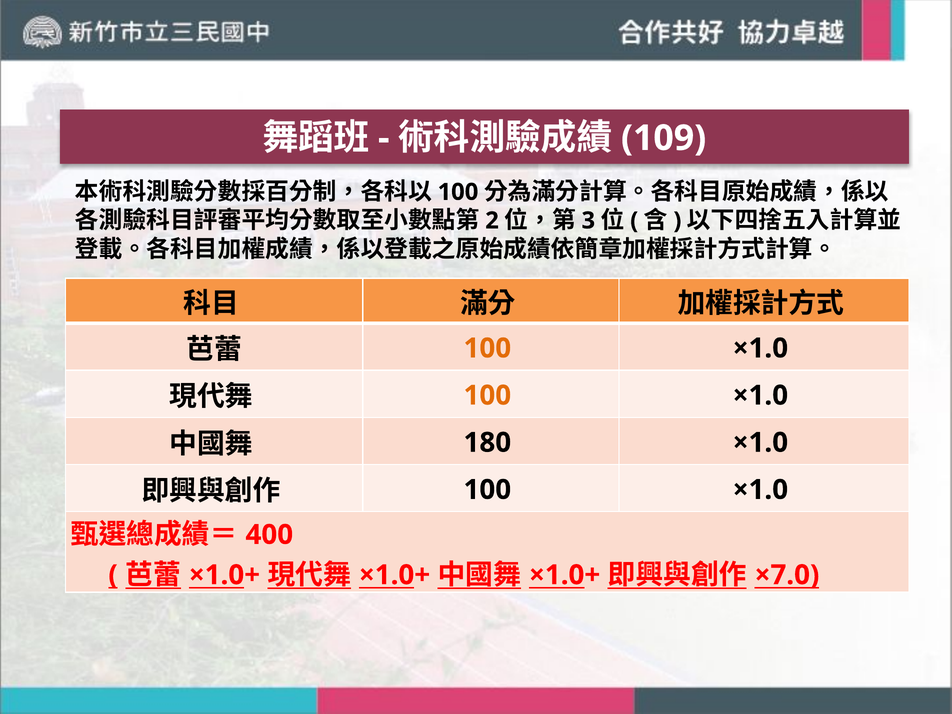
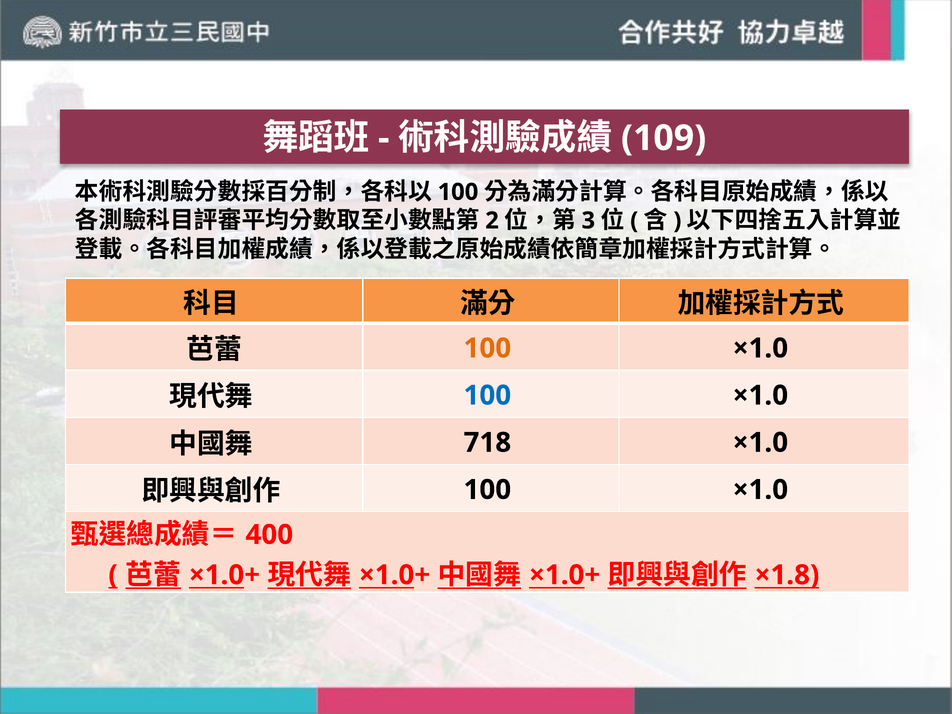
100 colour: orange -> blue (487, 395)
180: 180 -> 718 (487, 443)
×7.0: ×7.0 -> ×1.8 (787, 575)
